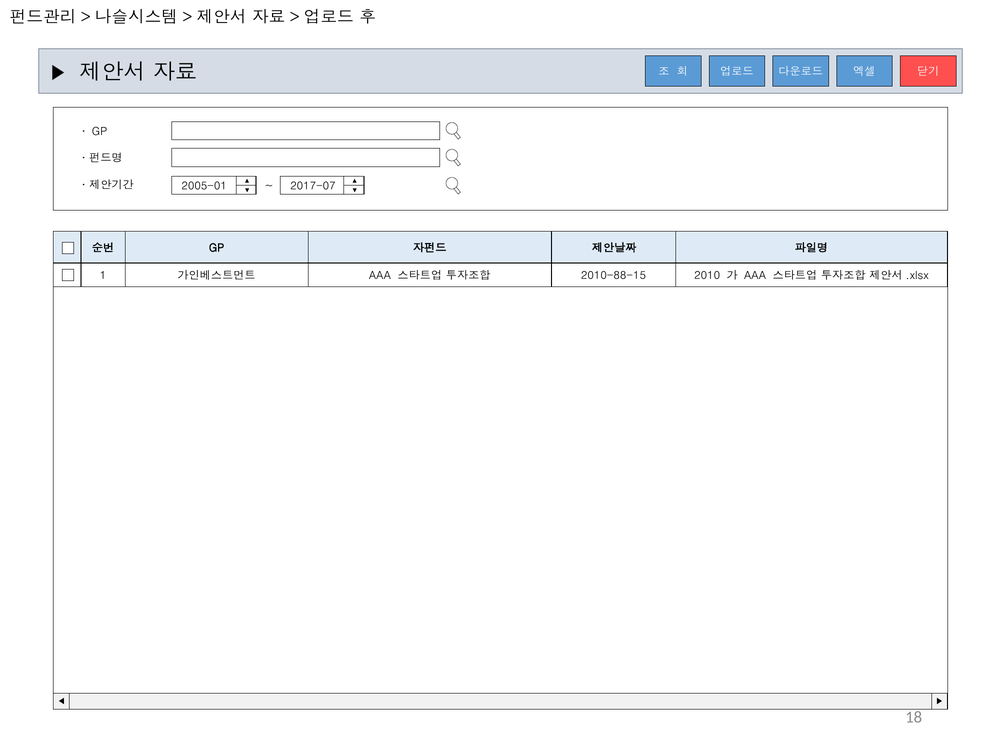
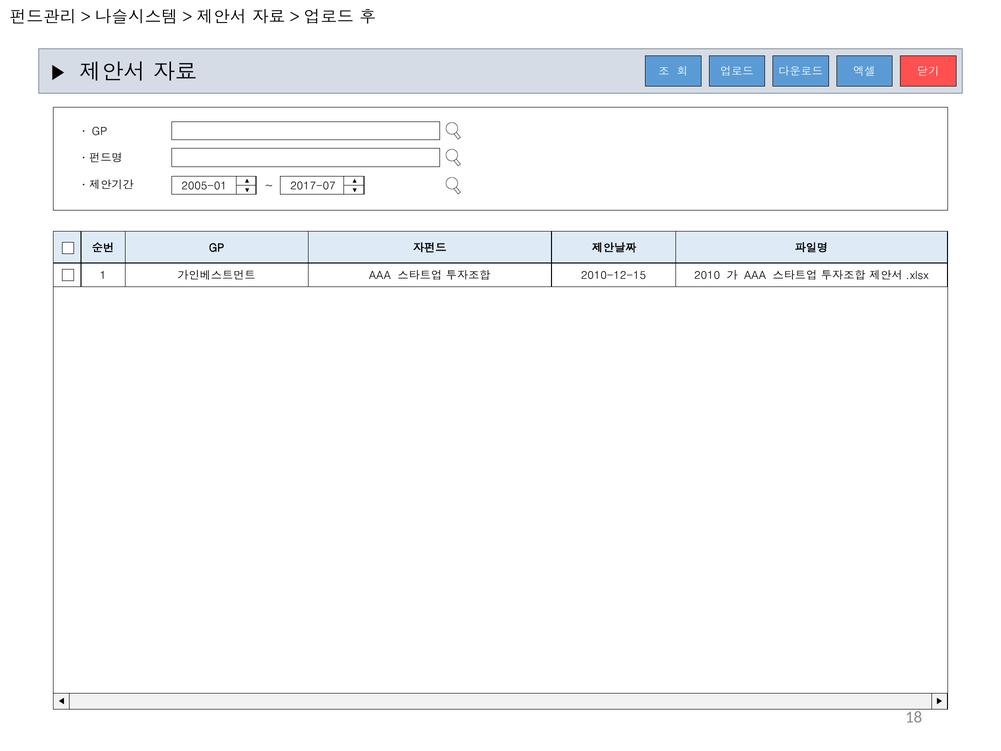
2010-88-15: 2010-88-15 -> 2010-12-15 (613, 276)
